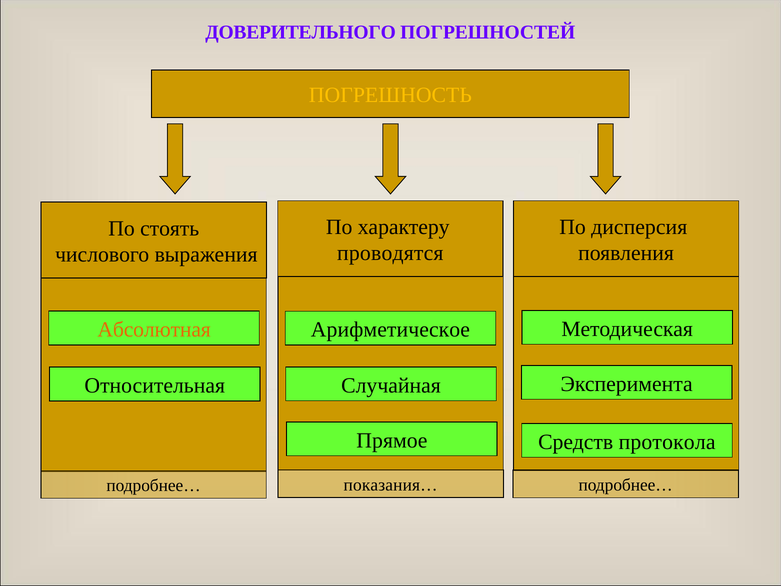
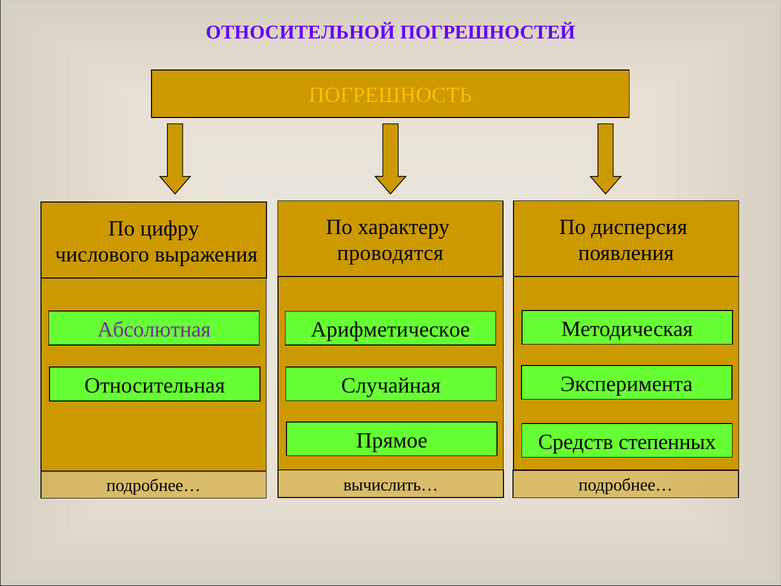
ДОВЕРИТЕЛЬНОГО: ДОВЕРИТЕЛЬНОГО -> ОТНОСИТЕЛЬНОЙ (300, 32)
стоять: стоять -> цифру (170, 228)
Абсолютная colour: orange -> purple (154, 329)
протокола: протокола -> степенных (667, 442)
показания…: показания… -> вычислить… (391, 485)
